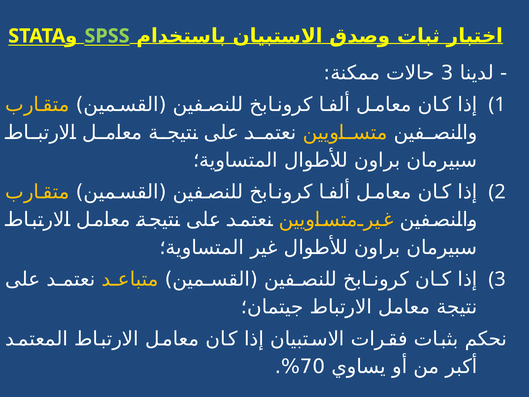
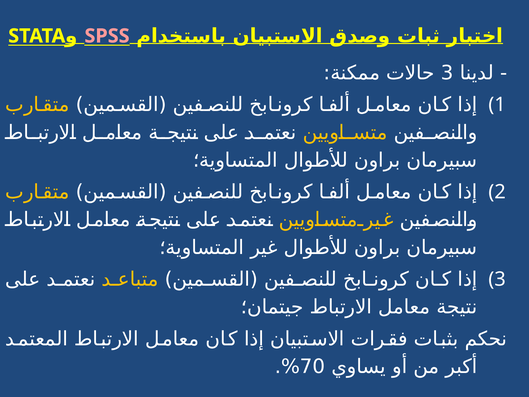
SPSS colour: light green -> pink (107, 36)
